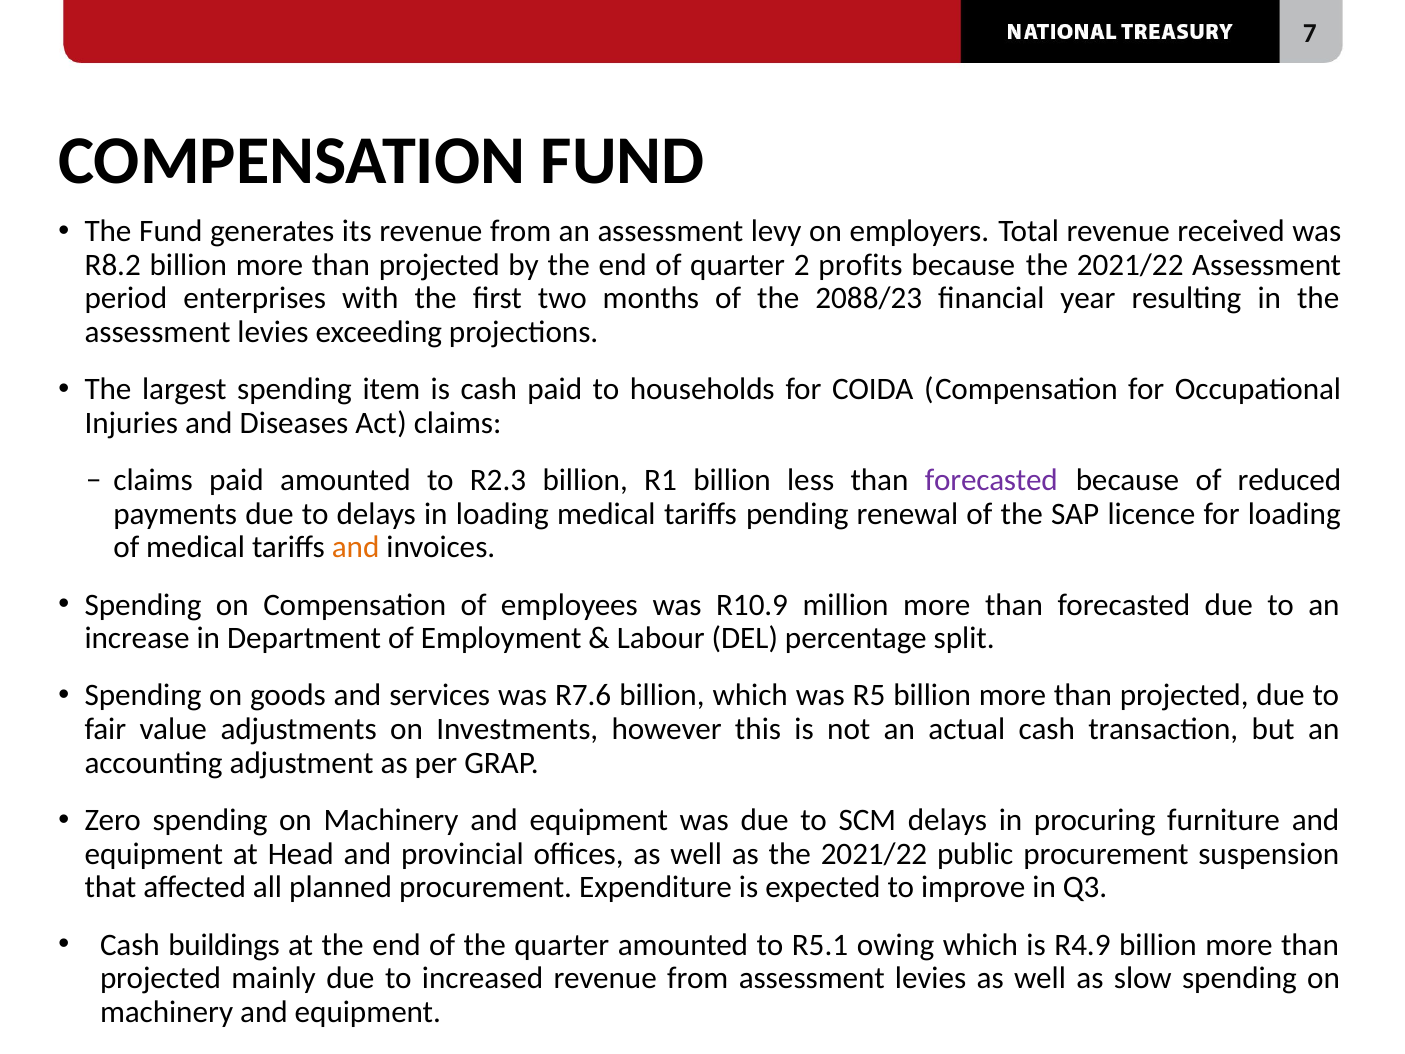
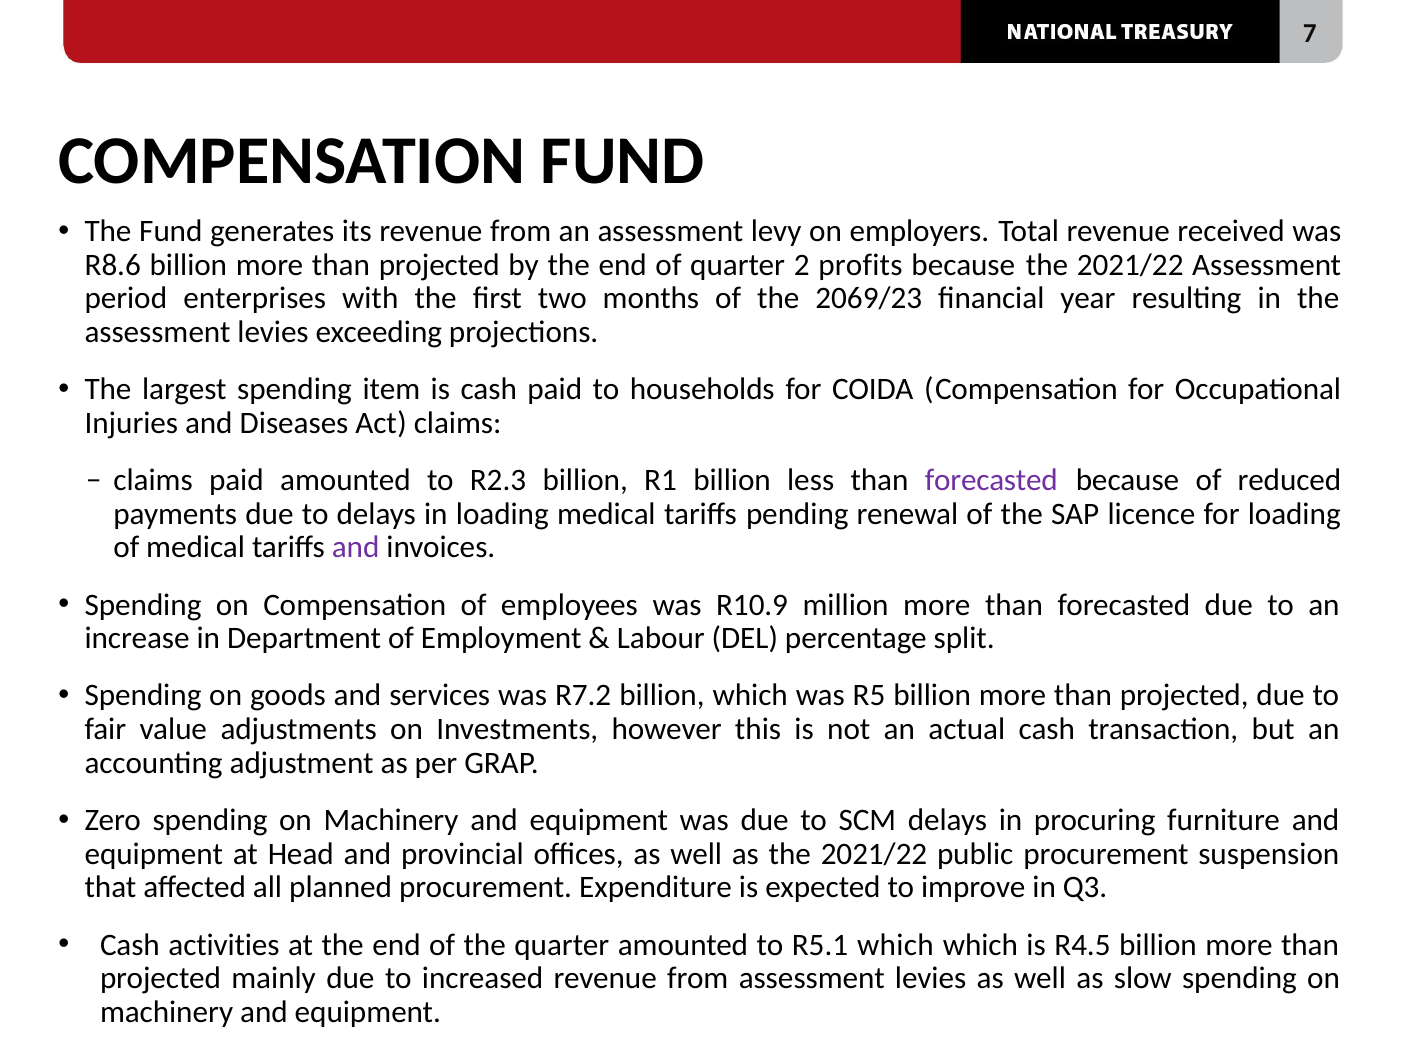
R8.2: R8.2 -> R8.6 (113, 265)
2088/23: 2088/23 -> 2069/23 (869, 299)
and colour: orange -> purple (356, 548)
R7.6: R7.6 -> R7.2 (583, 696)
buildings: buildings -> activities (224, 945)
R5.1 owing: owing -> which (895, 945)
R4.9: R4.9 -> R4.5 (1082, 945)
